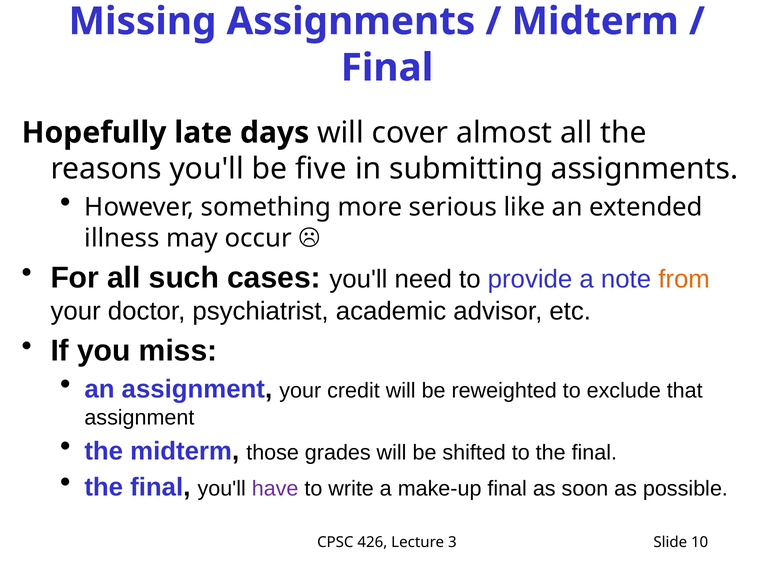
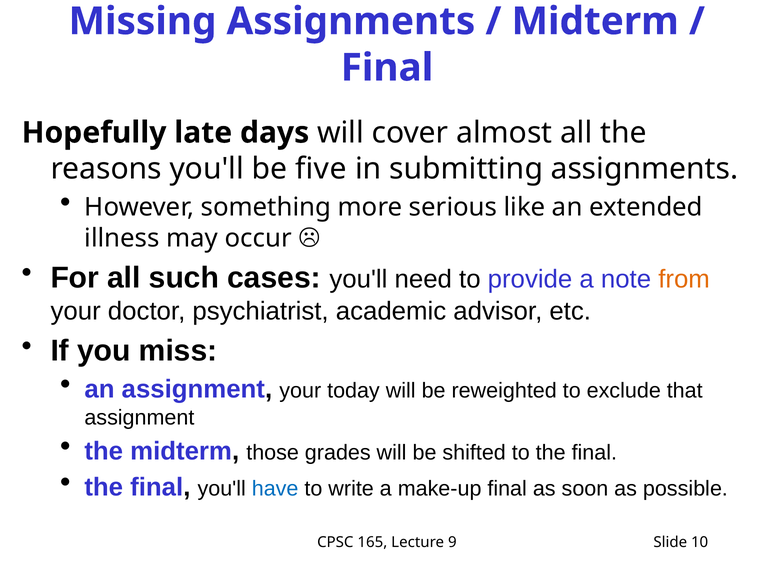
credit: credit -> today (353, 391)
have colour: purple -> blue (275, 489)
426: 426 -> 165 (372, 543)
3: 3 -> 9 (452, 543)
